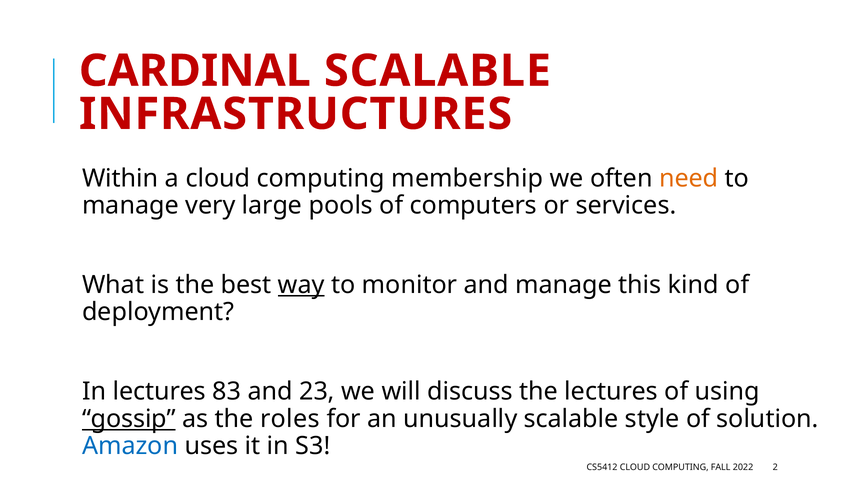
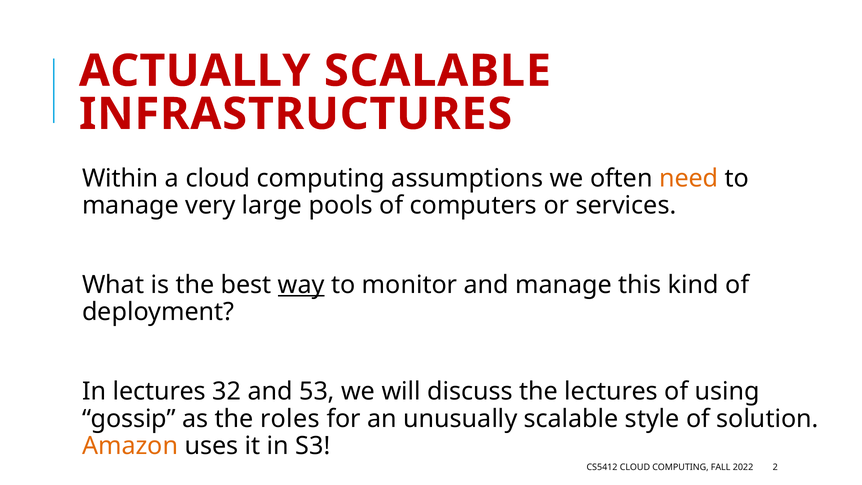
CARDINAL: CARDINAL -> ACTUALLY (195, 71)
membership: membership -> assumptions (467, 178)
83: 83 -> 32 (227, 392)
23: 23 -> 53 (317, 392)
gossip underline: present -> none (129, 419)
Amazon colour: blue -> orange (130, 446)
